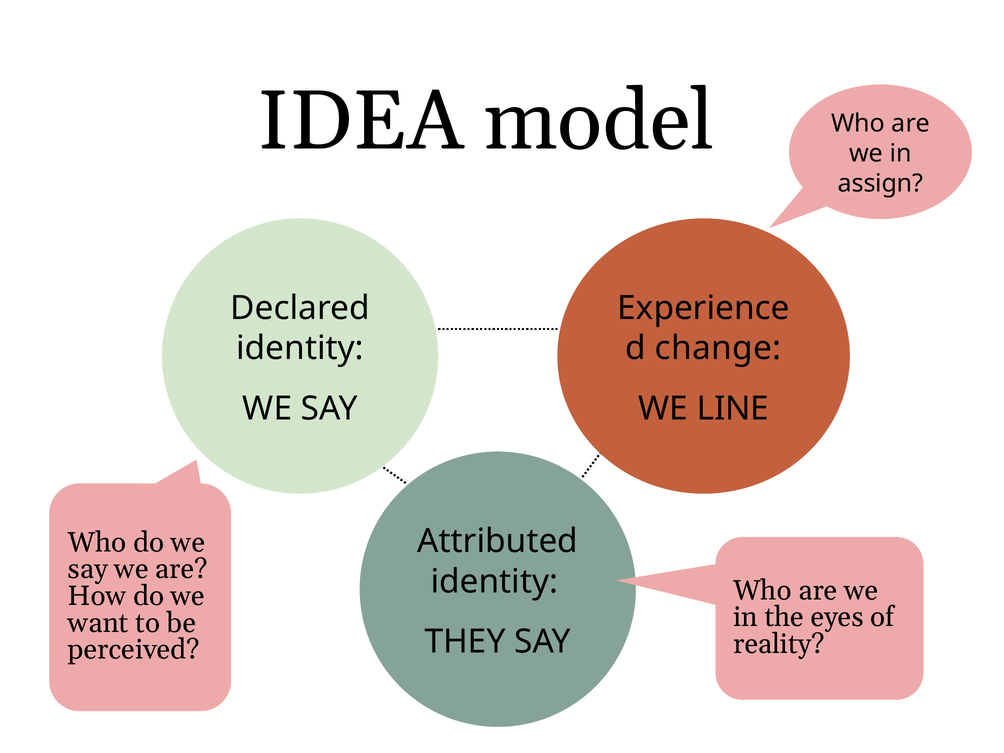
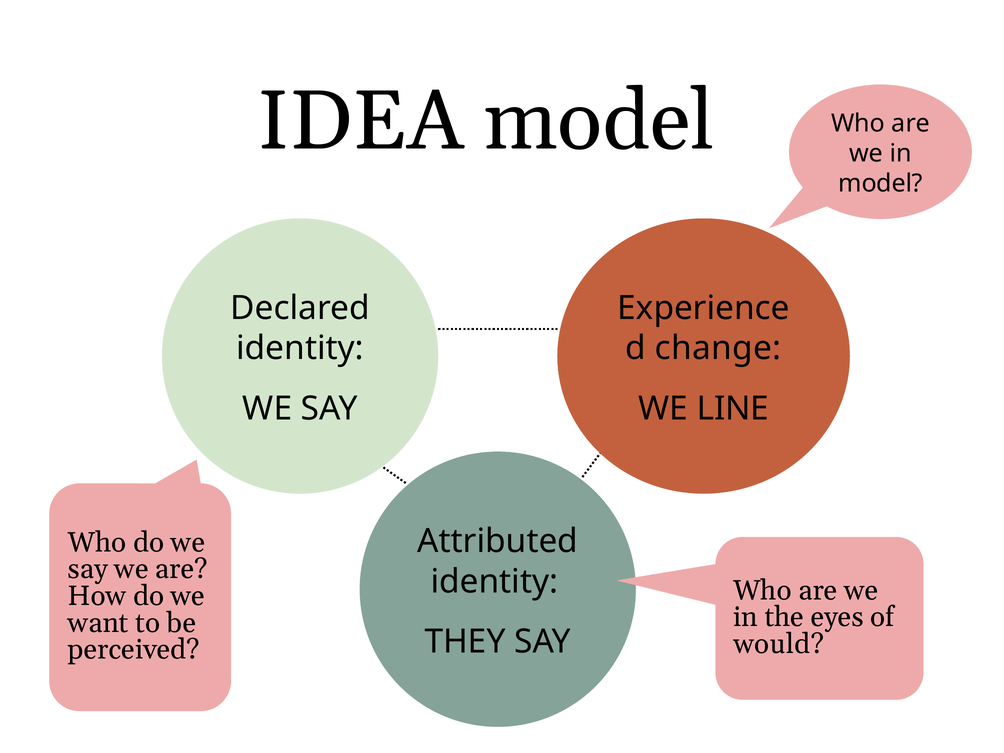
assign: assign -> model (880, 184)
reality: reality -> would (779, 644)
